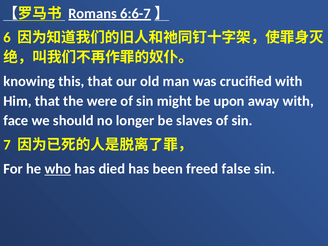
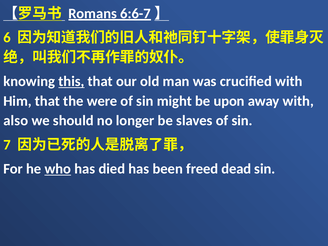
this underline: none -> present (71, 81)
face: face -> also (16, 121)
false: false -> dead (236, 169)
